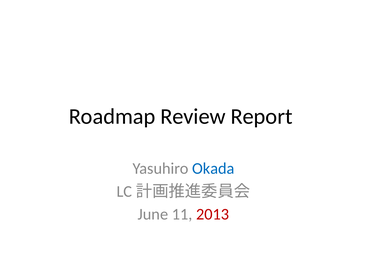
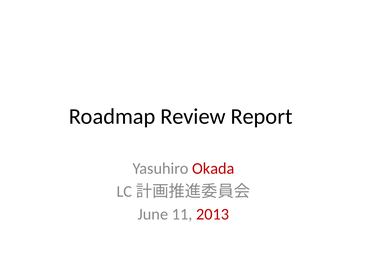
Okada colour: blue -> red (213, 169)
